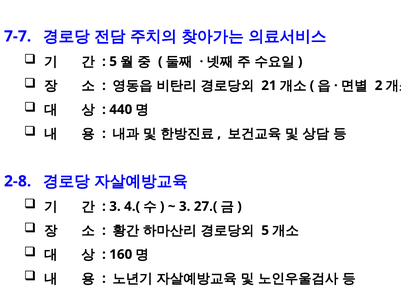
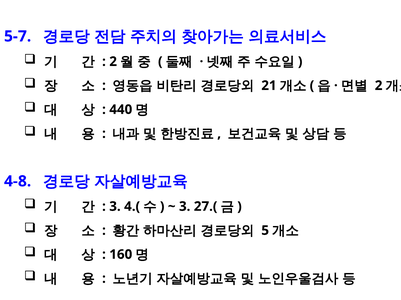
7-7: 7-7 -> 5-7 (18, 36)
5: 5 -> 2 (113, 62)
2-8: 2-8 -> 4-8 (18, 182)
